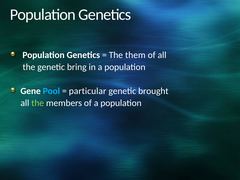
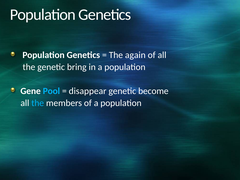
them: them -> again (135, 55)
particular: particular -> disappear (88, 91)
brought: brought -> become (153, 91)
the colour: light green -> light blue (38, 103)
